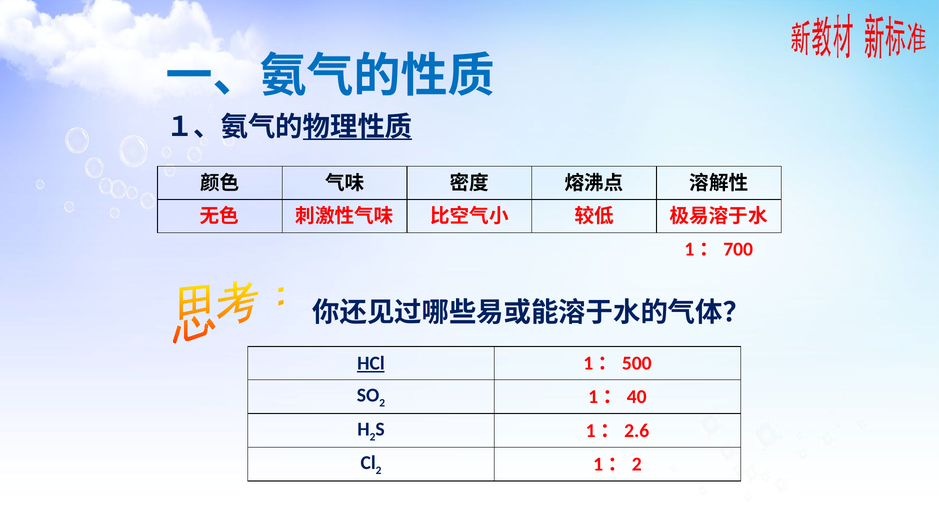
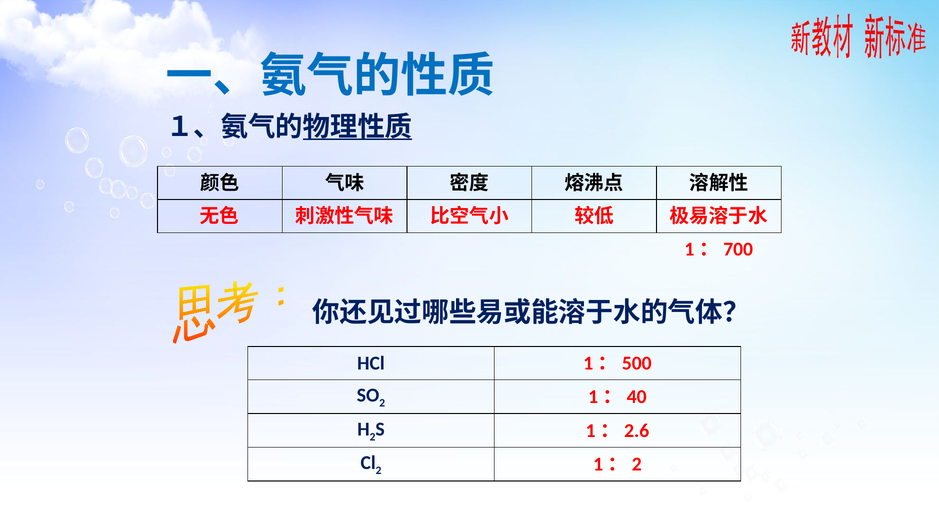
HCl underline: present -> none (371, 363)
